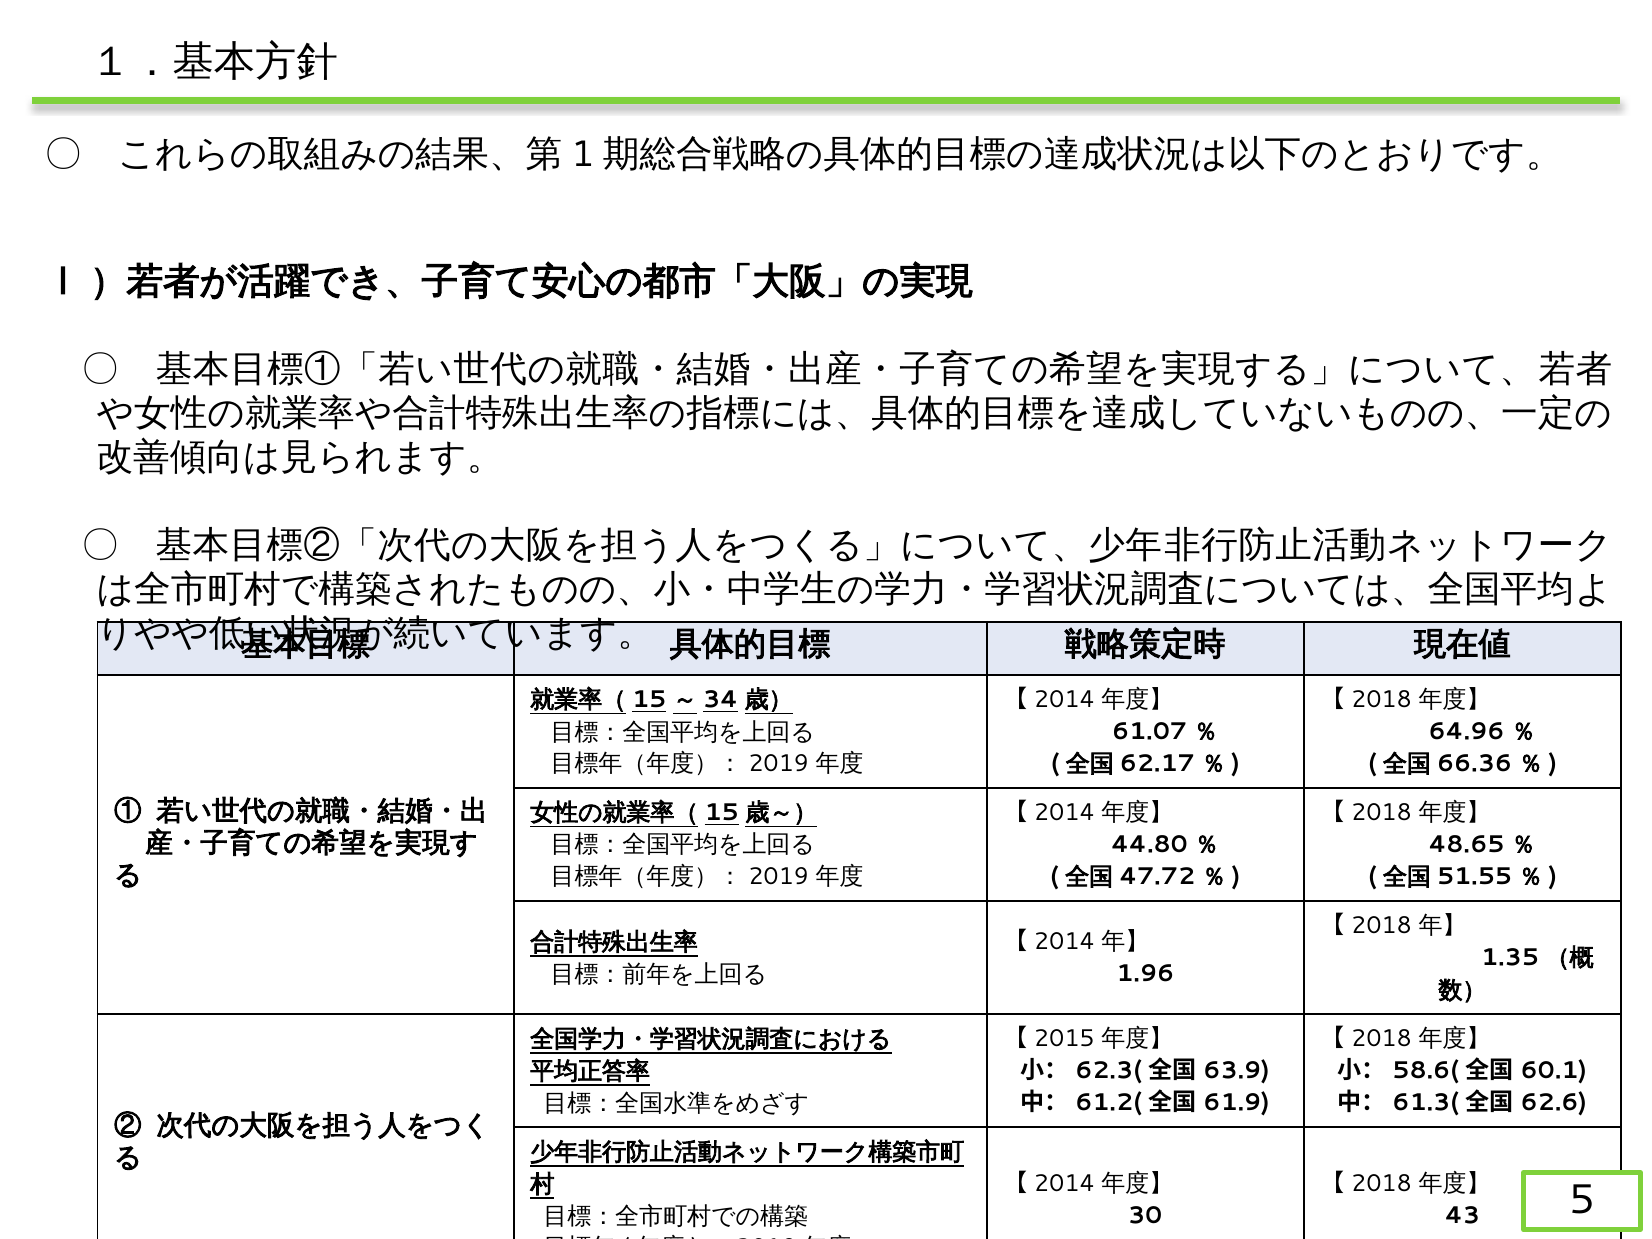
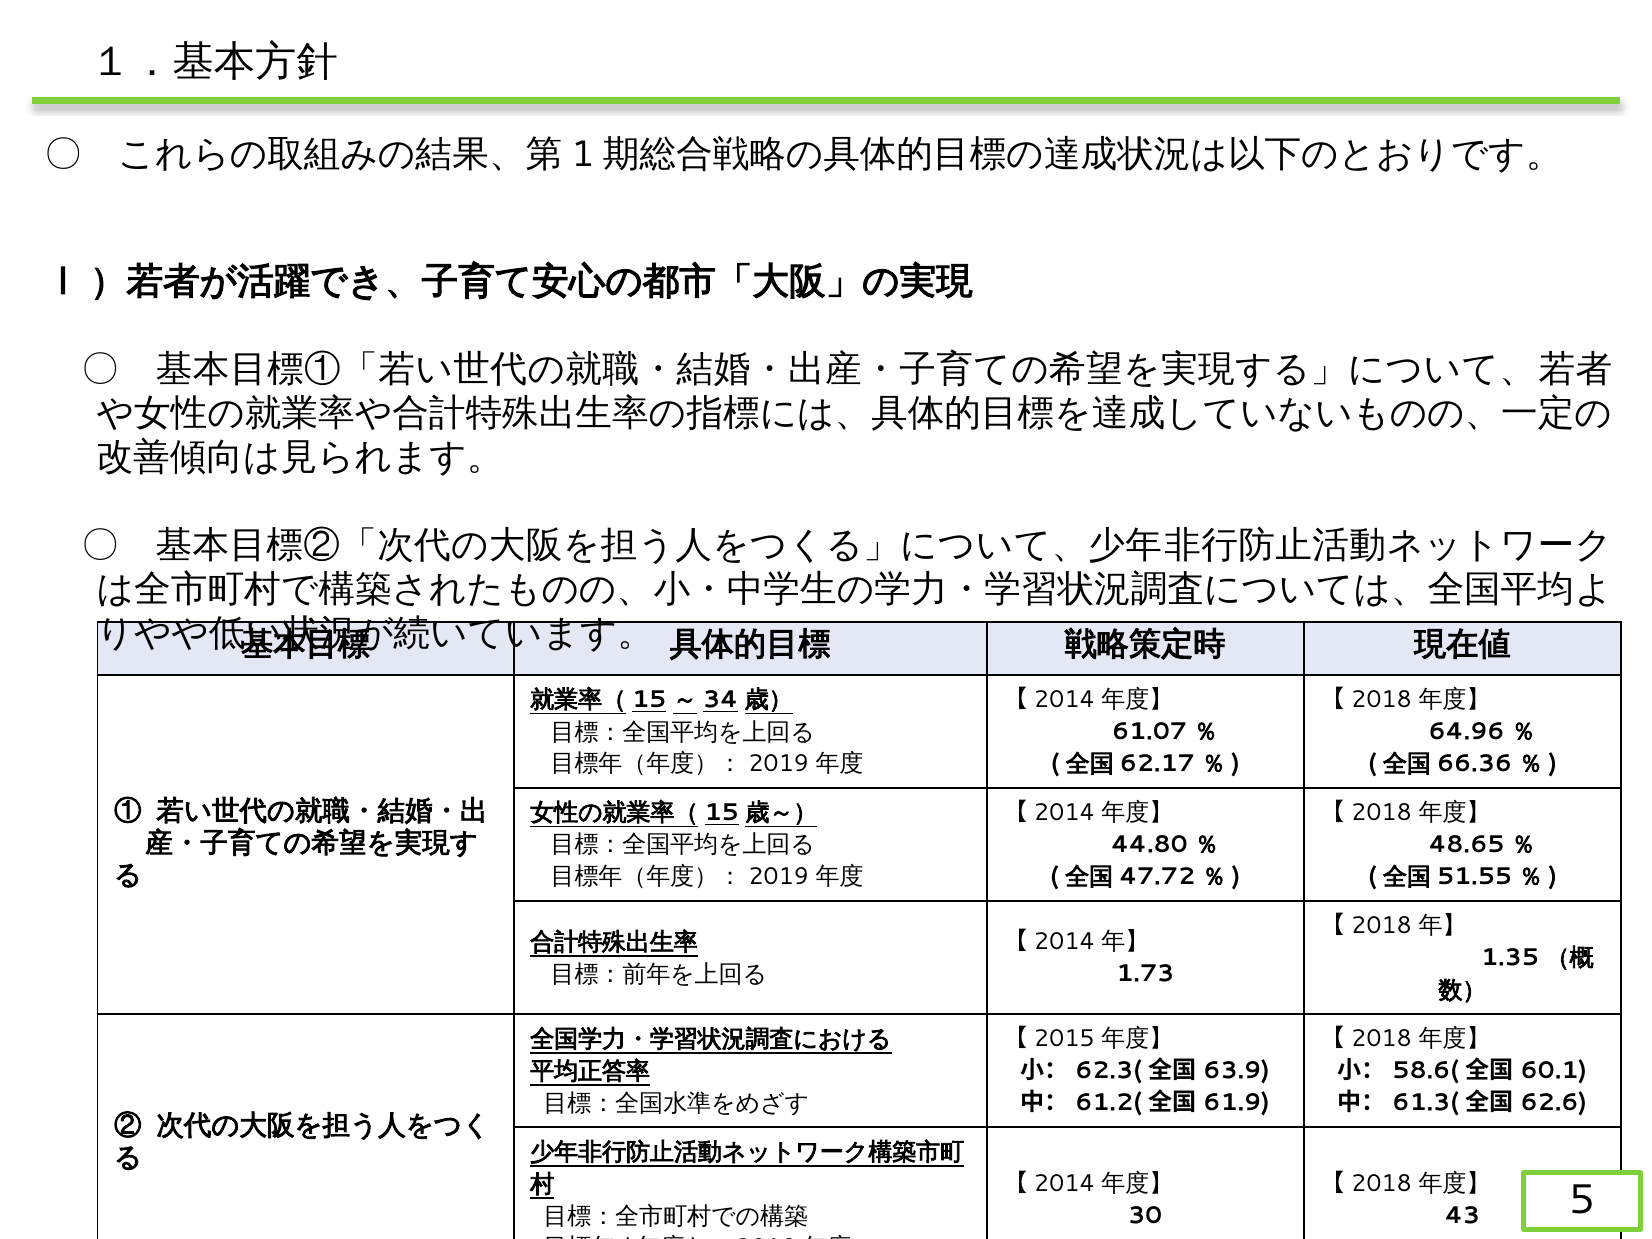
1.96: 1.96 -> 1.73 (1145, 974)
